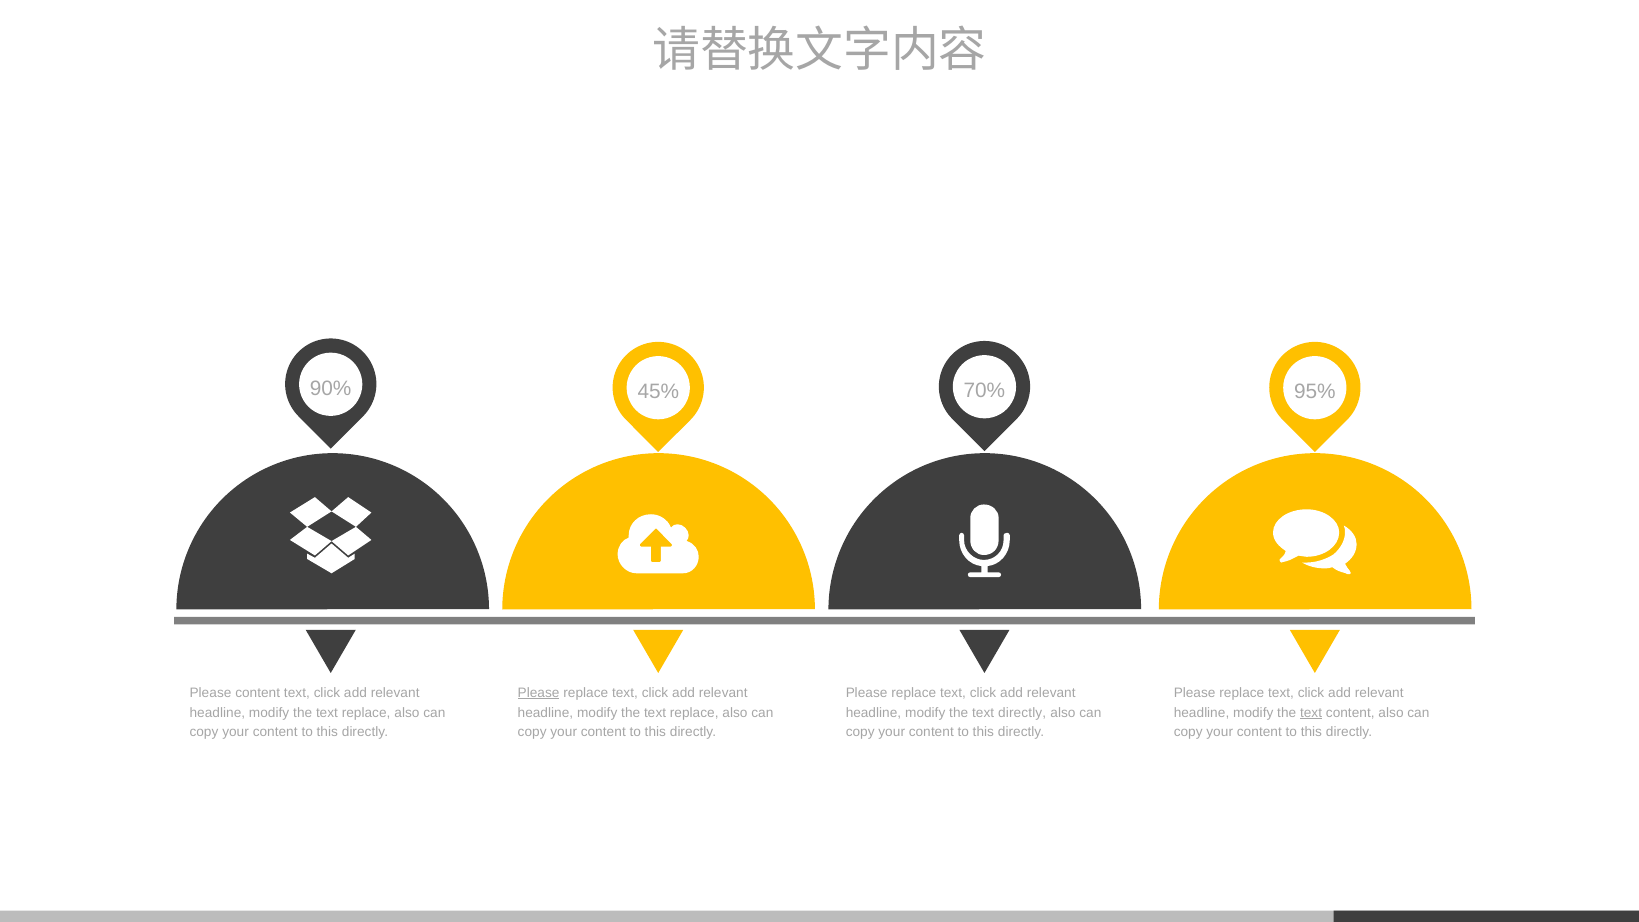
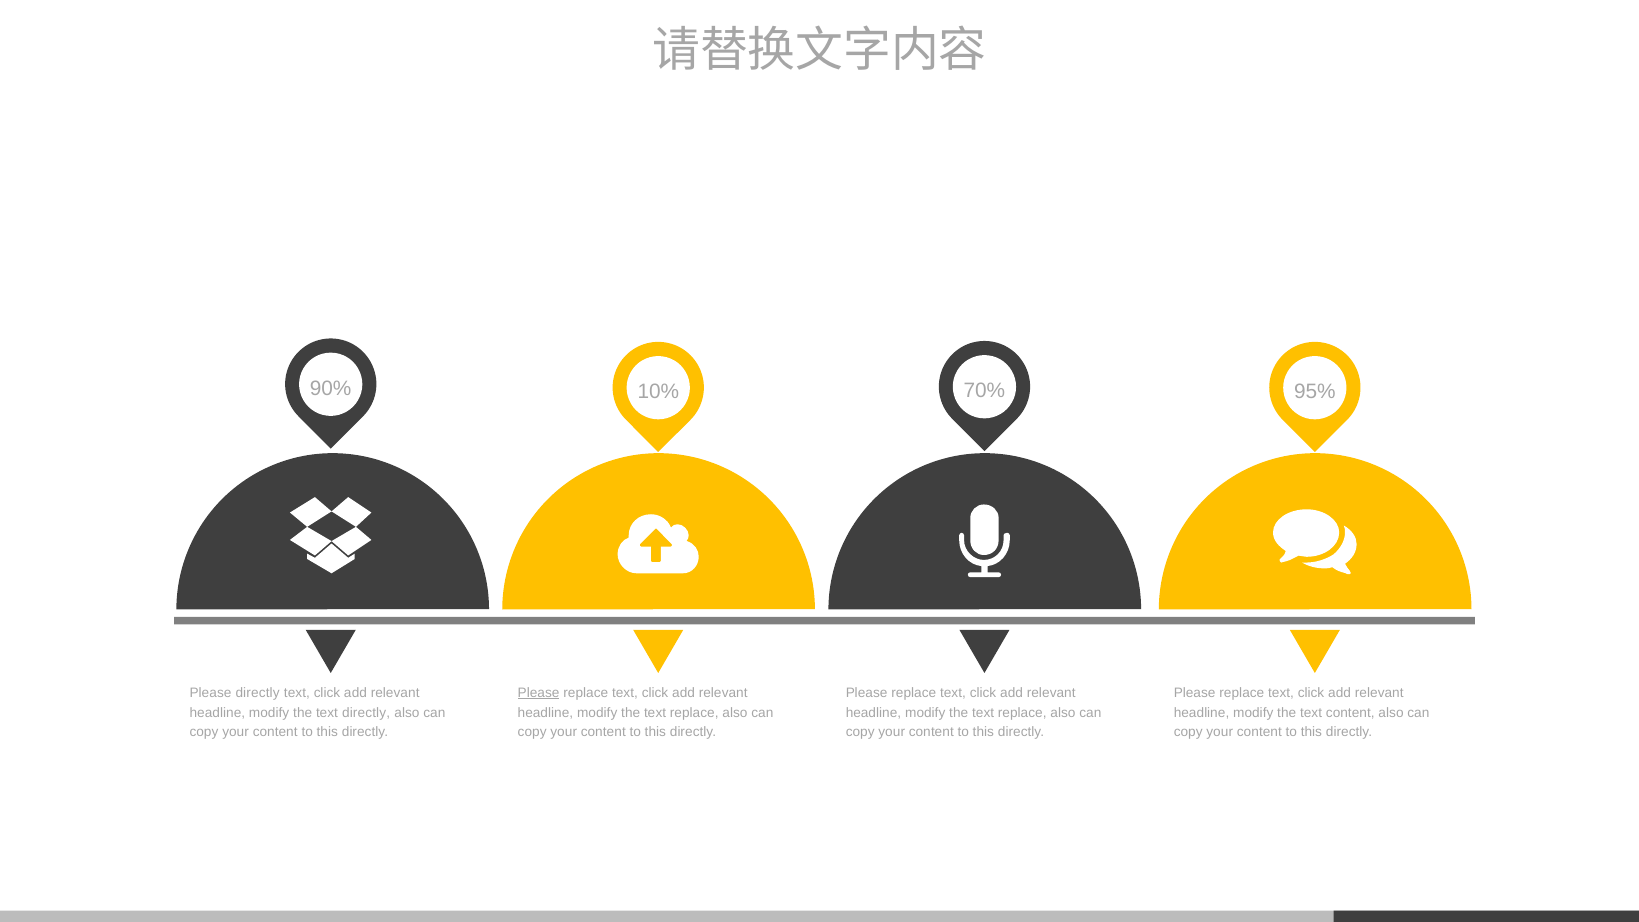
45%: 45% -> 10% (658, 392)
Please content: content -> directly (258, 693)
replace: replace -> directly (366, 713)
directly: directly -> replace (1022, 713)
text underline: present -> none (1311, 713)
